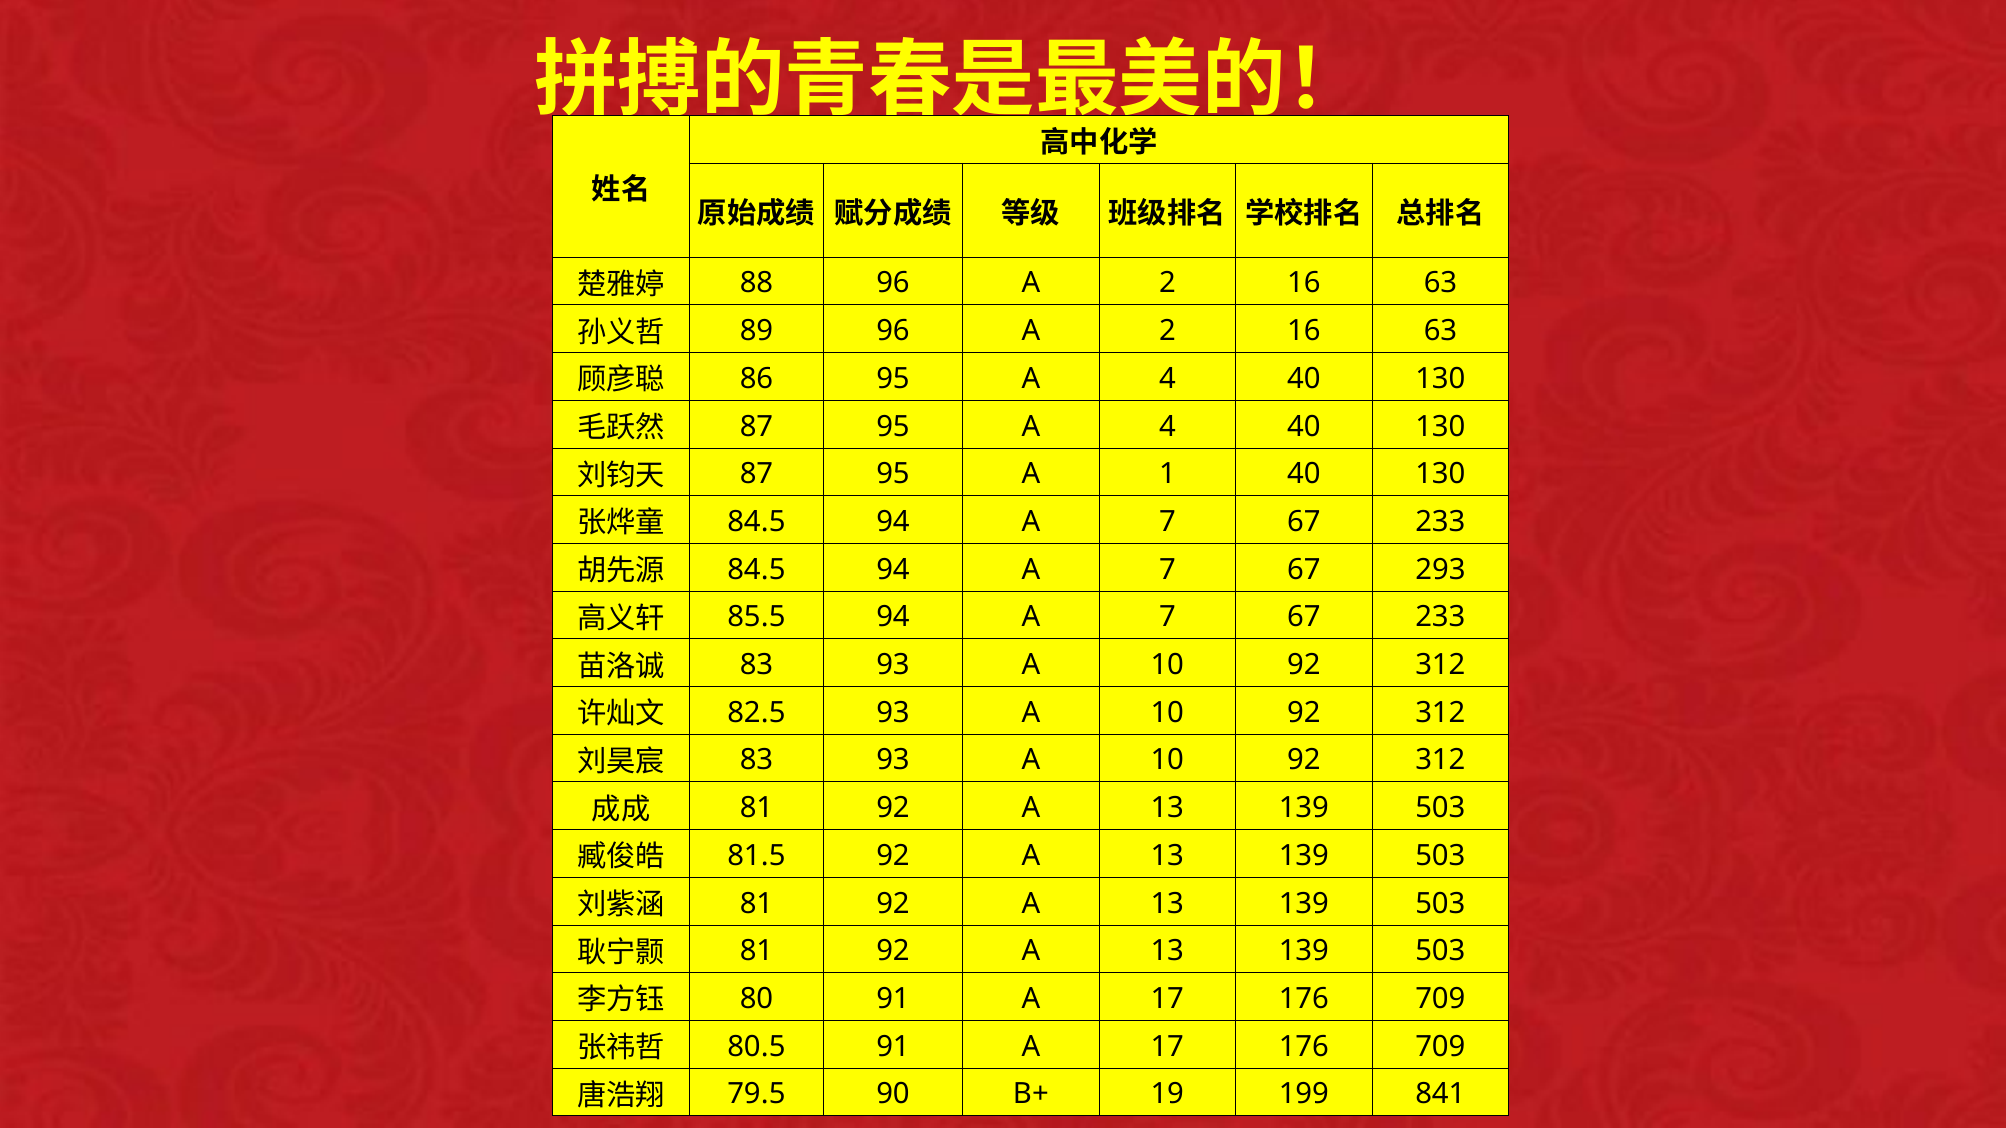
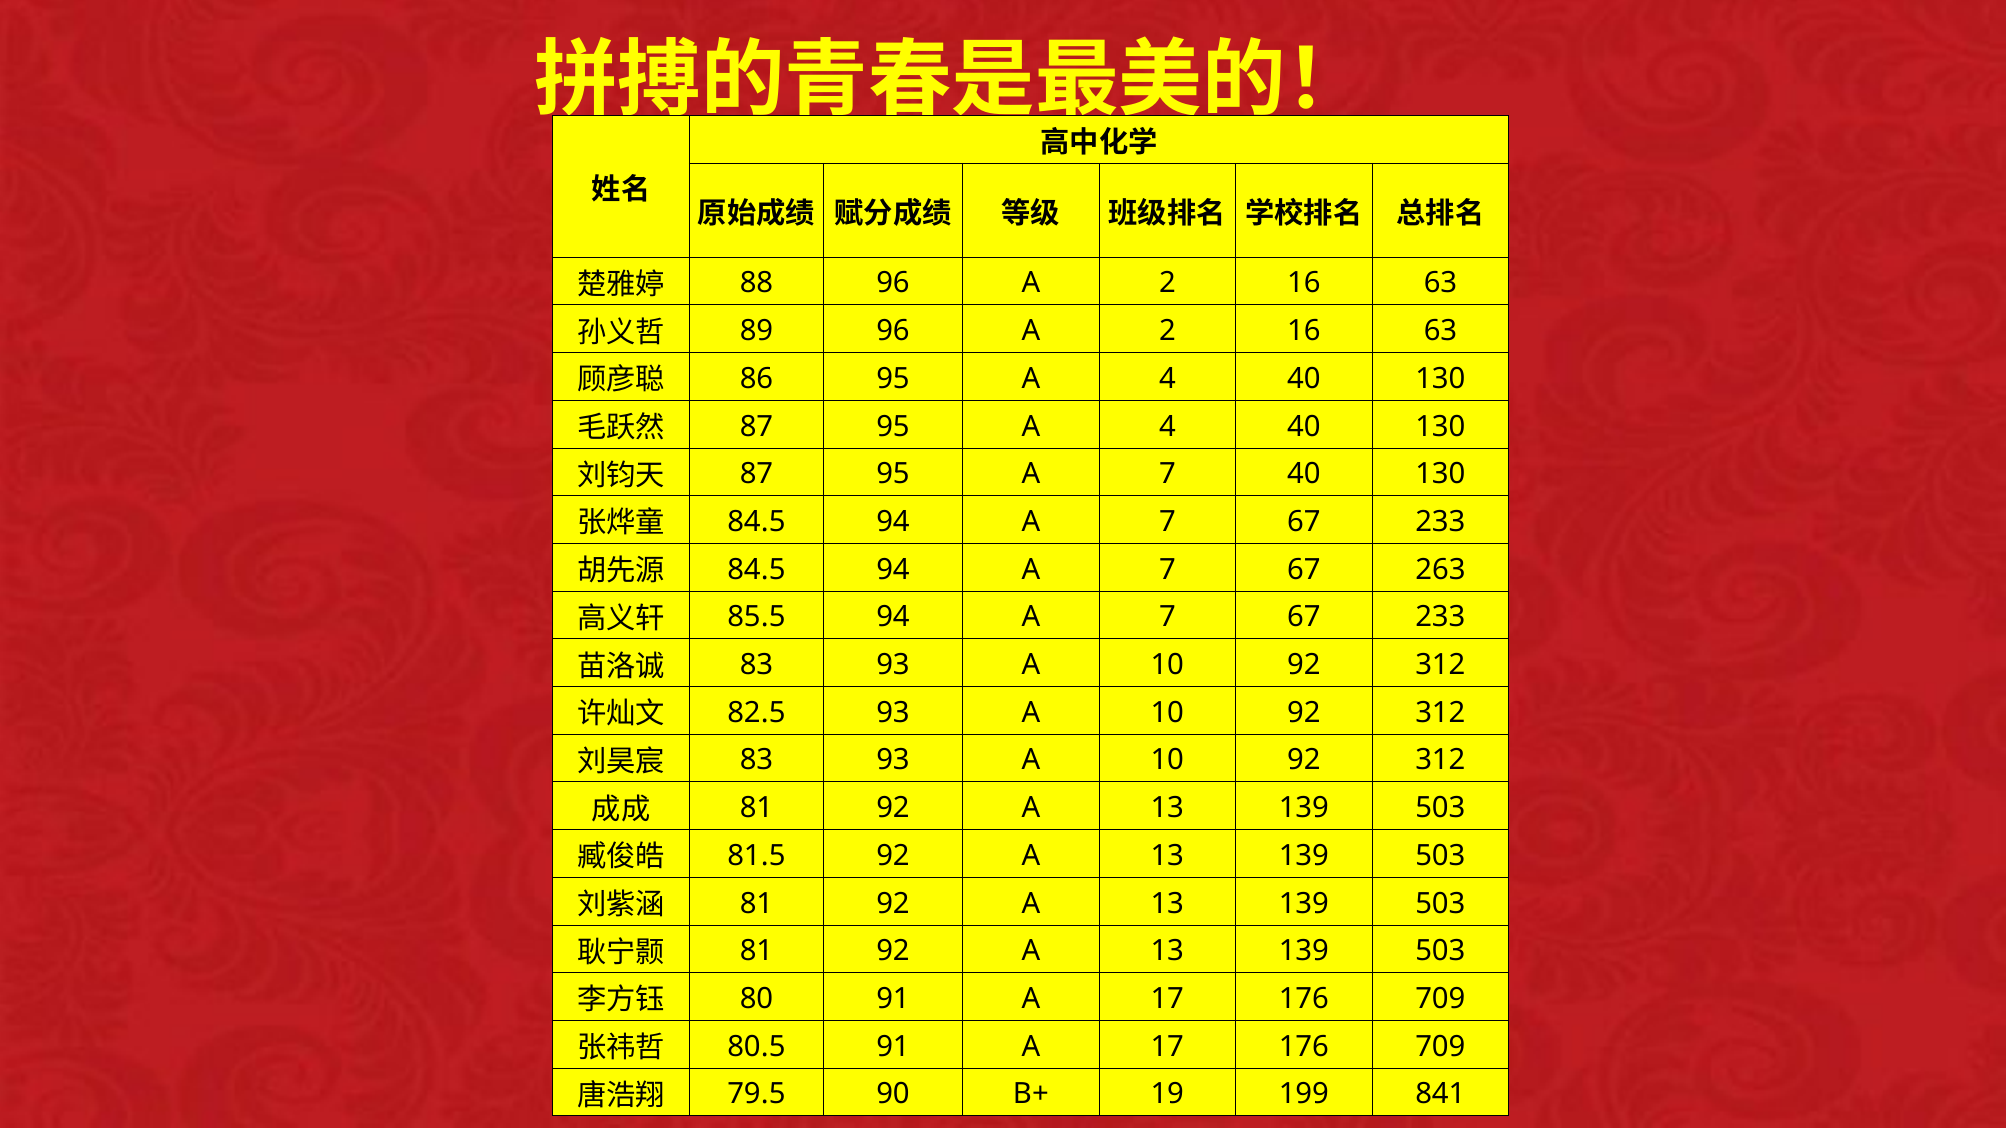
95 A 1: 1 -> 7 (1167, 474)
293: 293 -> 263 (1440, 570)
